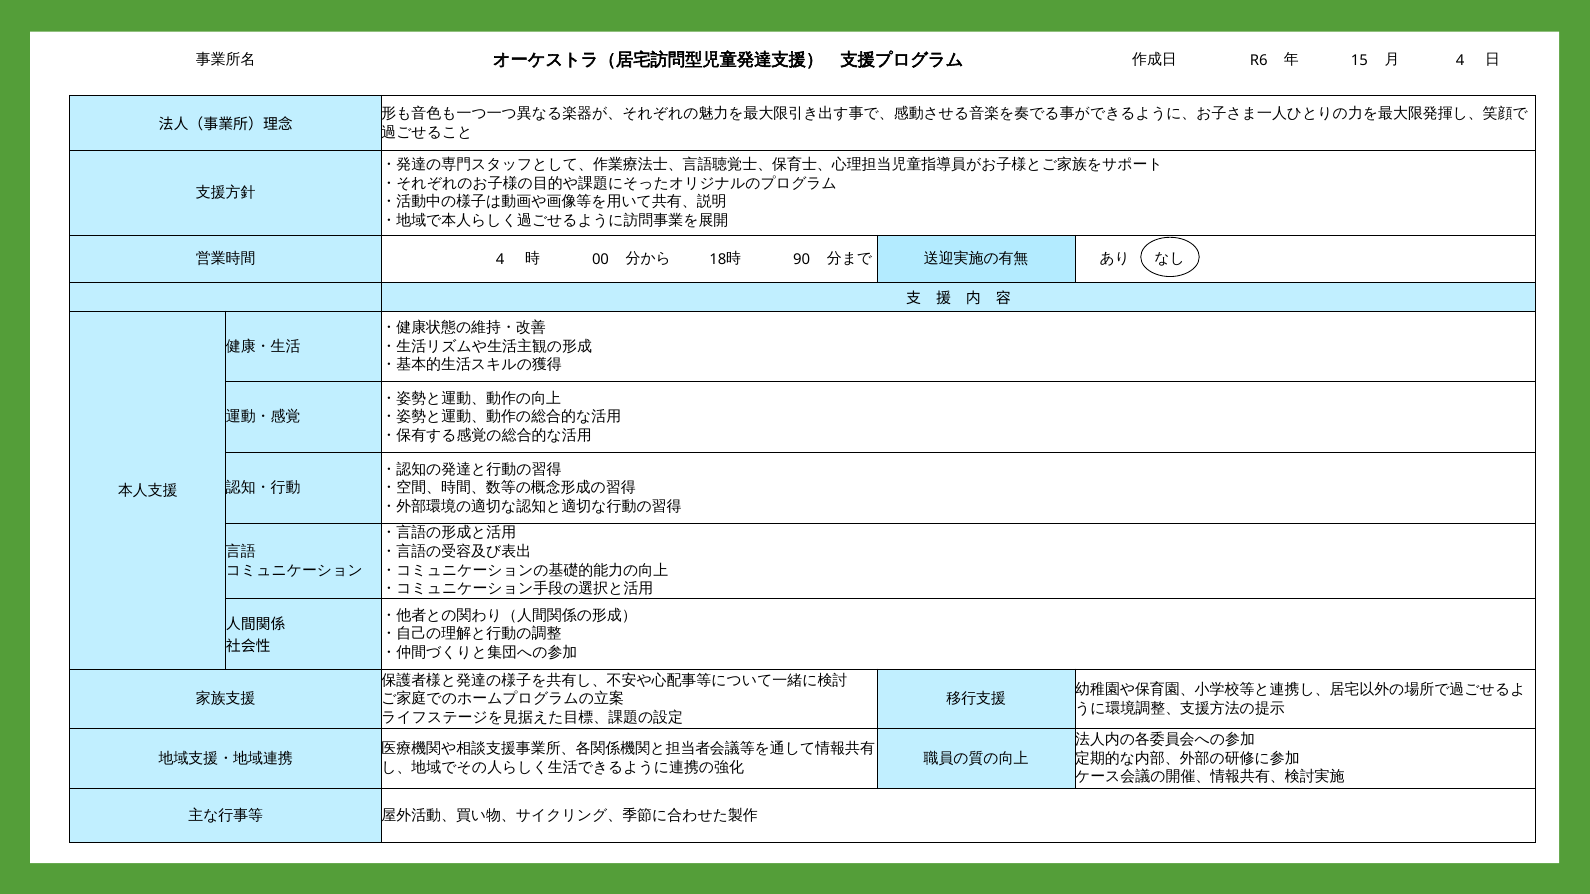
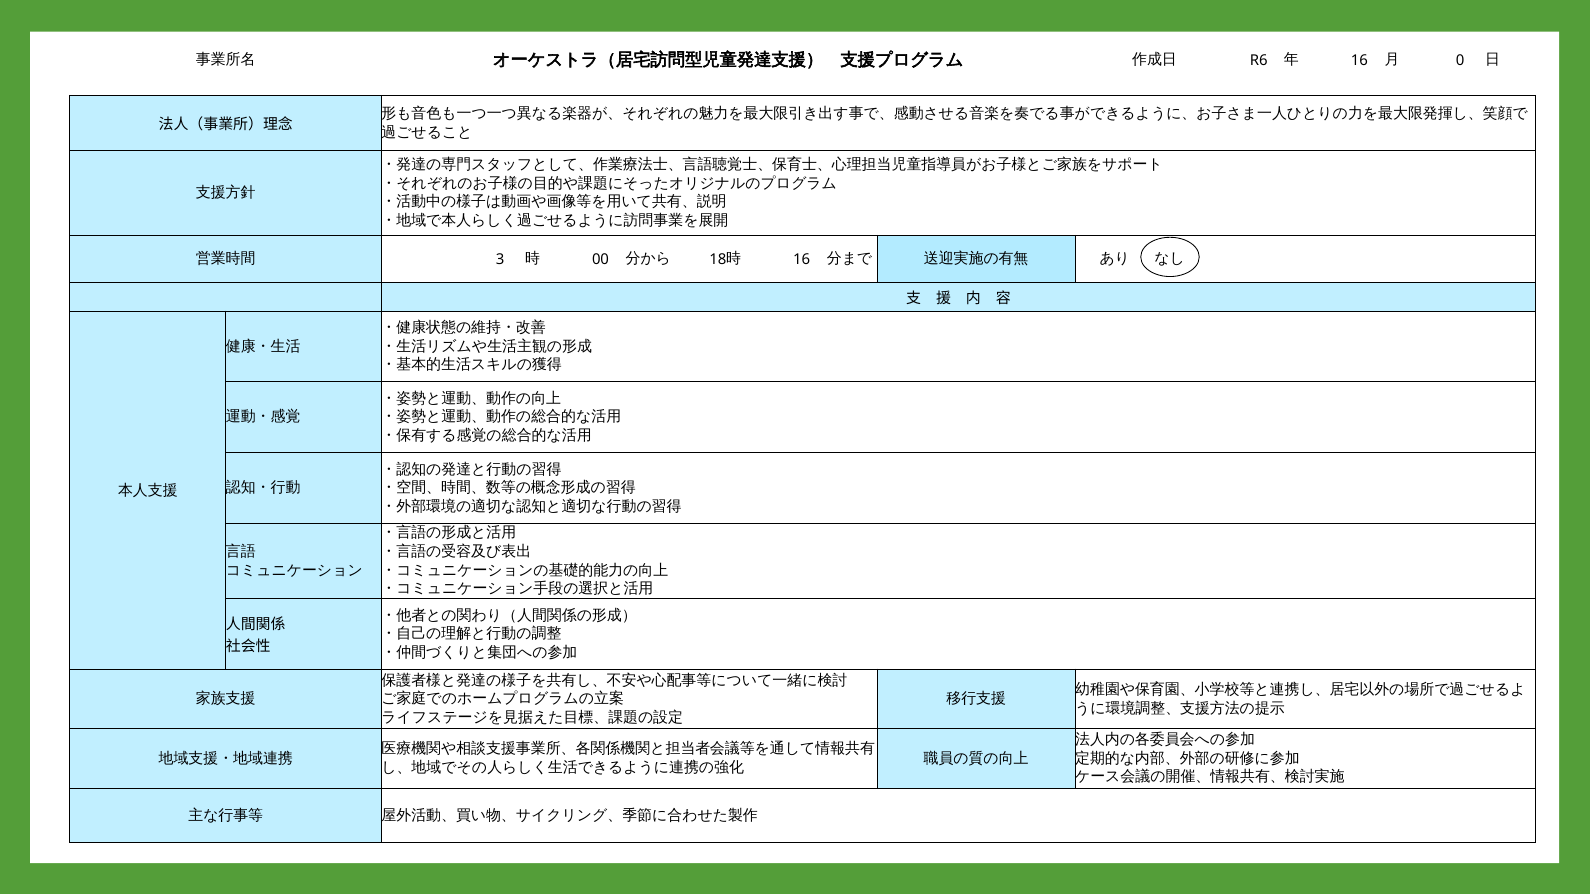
15: 15 -> 16 (1359, 60)
4: 4 -> 0 (1460, 60)
4: 4 -> 3 (500, 260)
90: 90 -> 16 (802, 260)
